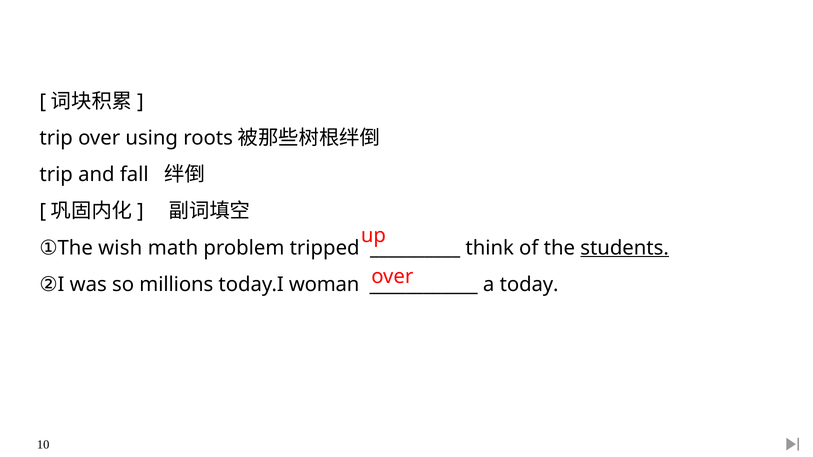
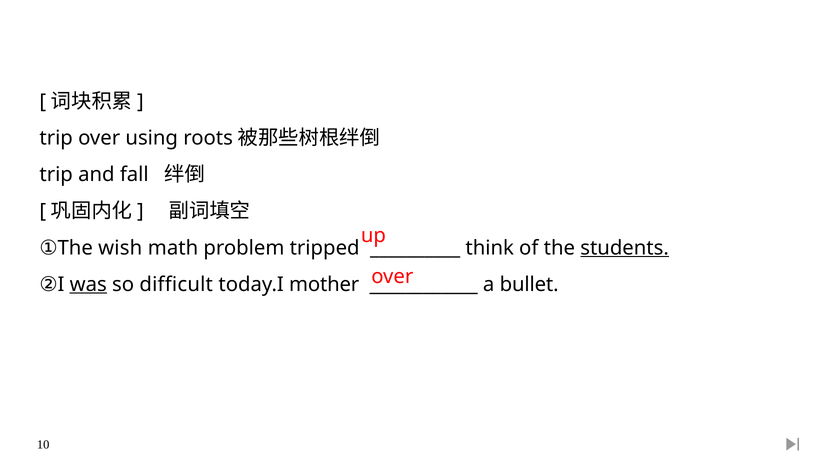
was underline: none -> present (88, 285)
millions: millions -> difficult (176, 285)
woman: woman -> mother (324, 285)
today: today -> bullet (529, 285)
